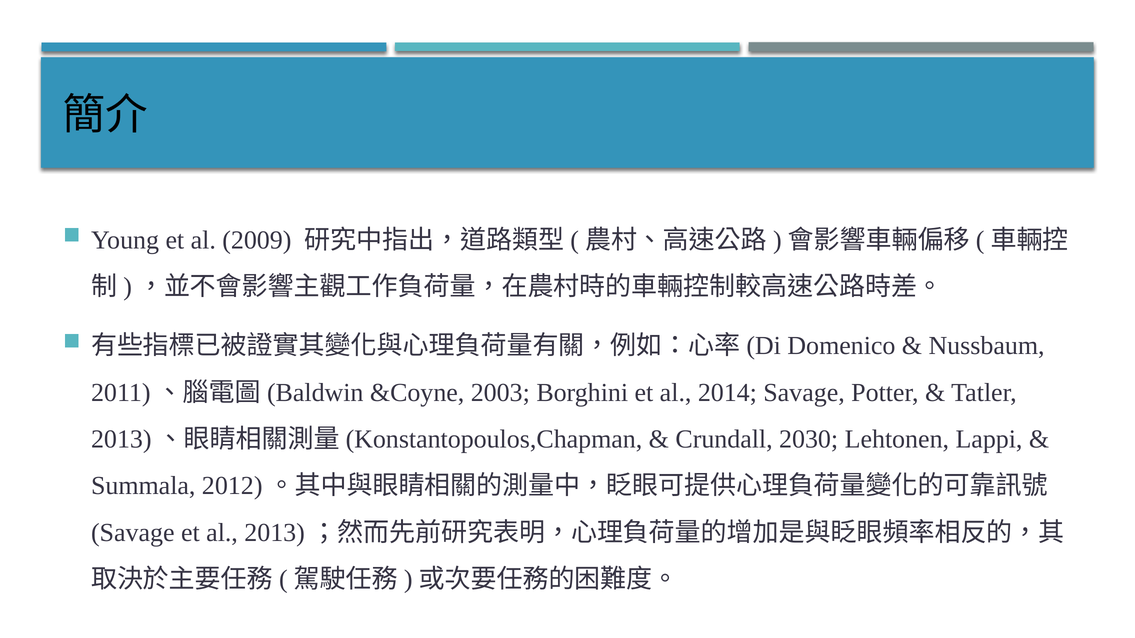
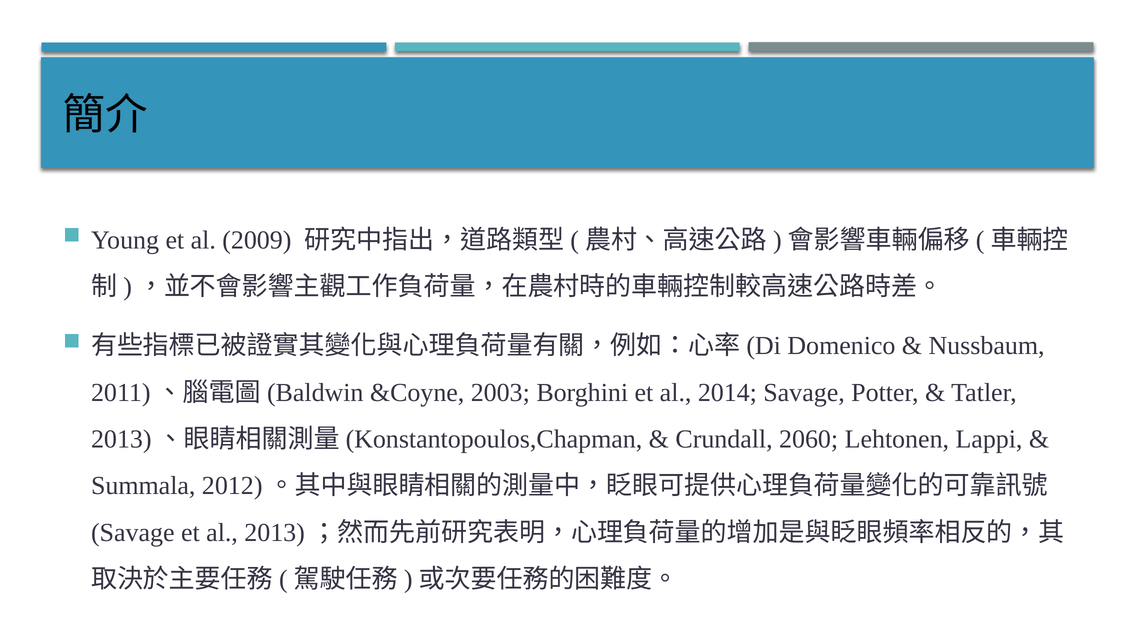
2030: 2030 -> 2060 (809, 439)
